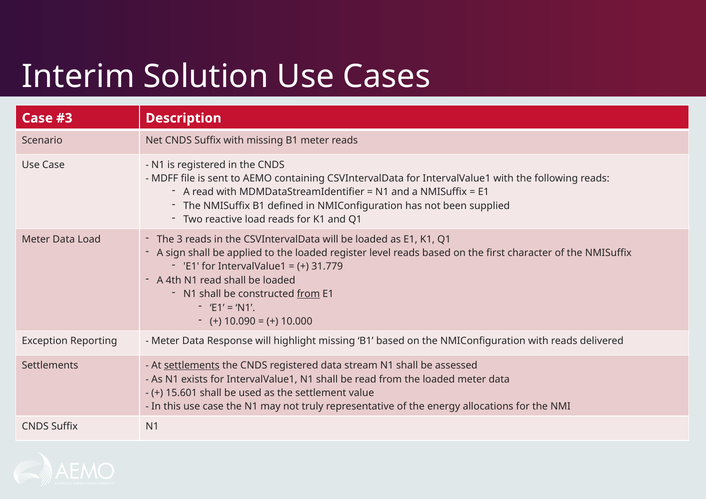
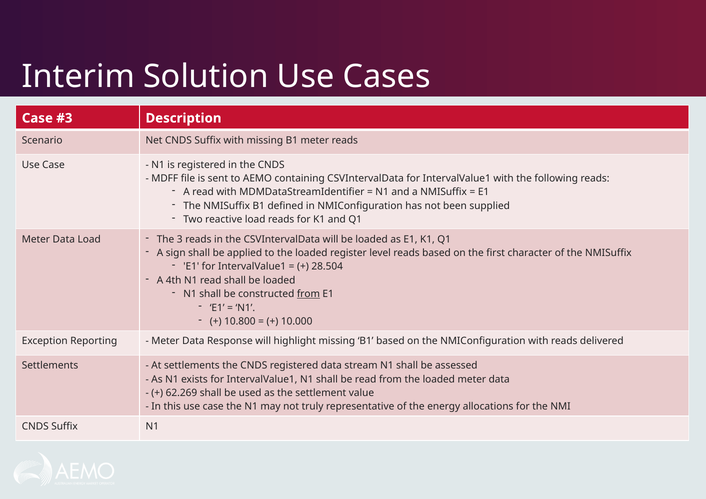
31.779: 31.779 -> 28.504 (327, 267)
10.090: 10.090 -> 10.800 (240, 322)
settlements underline: present -> none (192, 366)
15.601: 15.601 -> 62.269 (181, 393)
